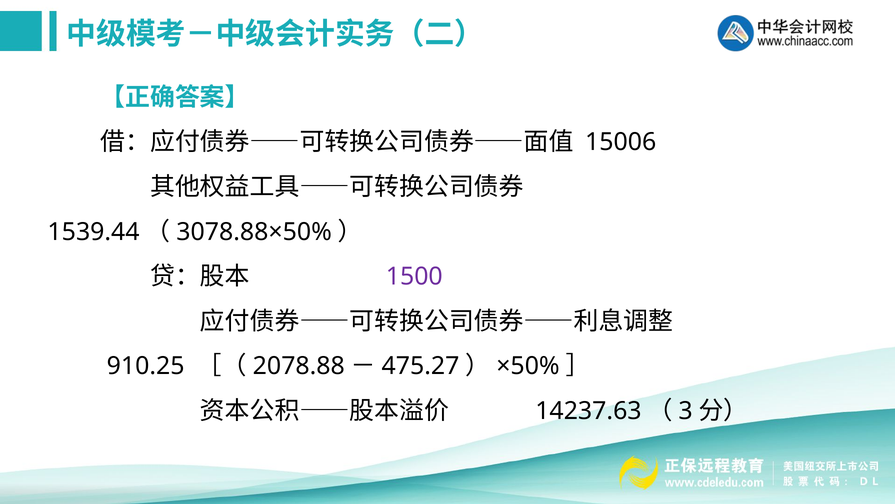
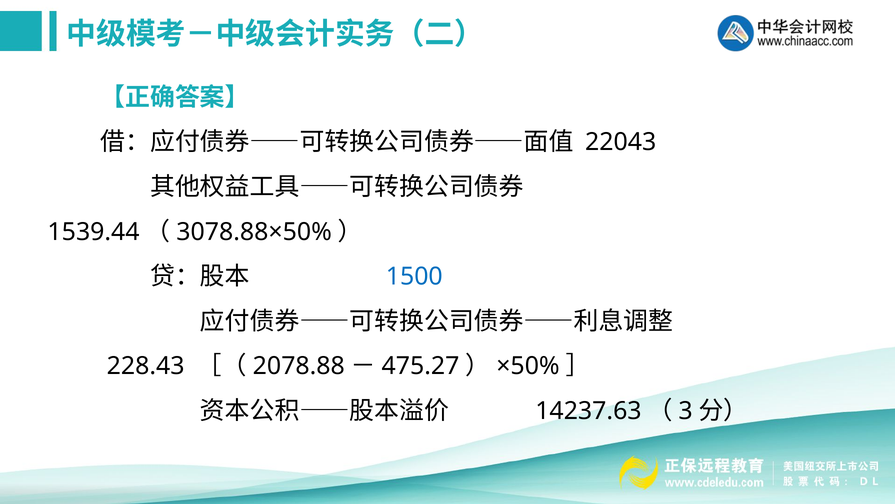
15006: 15006 -> 22043 (621, 142)
1500 colour: purple -> blue (414, 276)
910.25: 910.25 -> 228.43 (146, 366)
